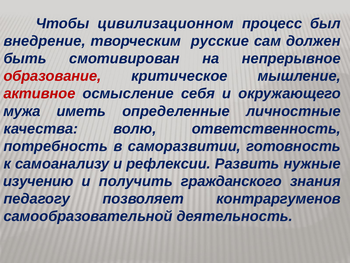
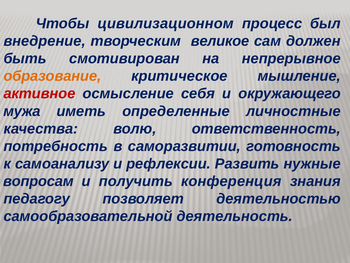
русские: русские -> великое (220, 41)
образование colour: red -> orange (52, 76)
изучению: изучению -> вопросам (38, 181)
гражданского: гражданского -> конференция (231, 181)
контраргуменов: контраргуменов -> деятельностью (279, 198)
